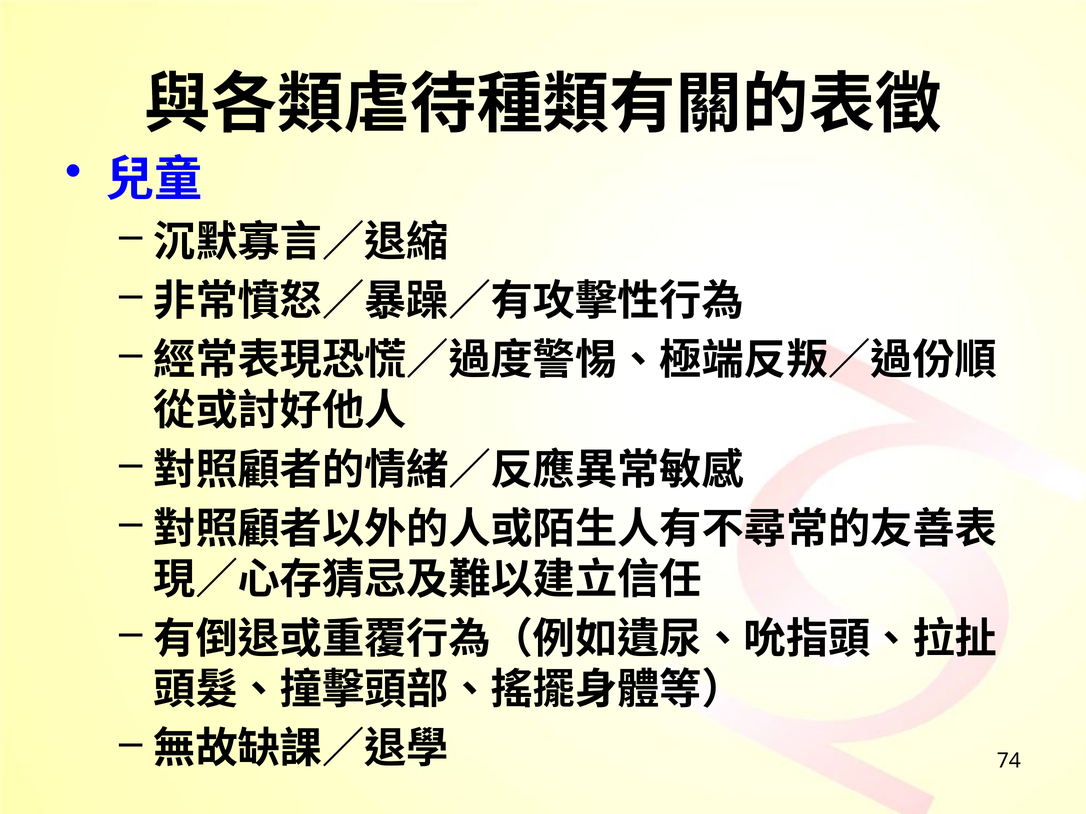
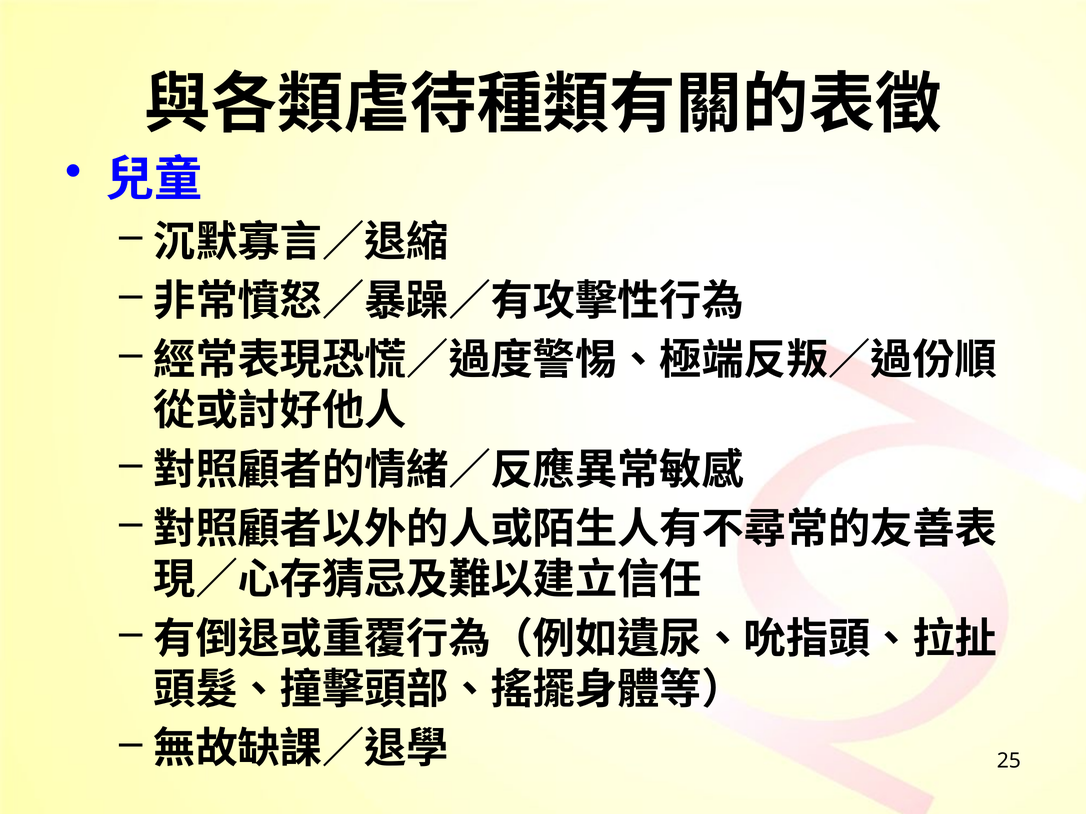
74: 74 -> 25 (1009, 761)
